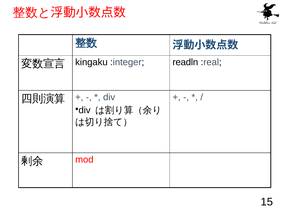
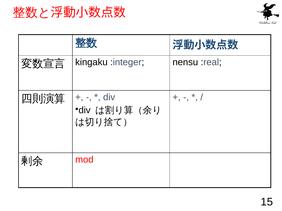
readln: readln -> nensu (185, 62)
